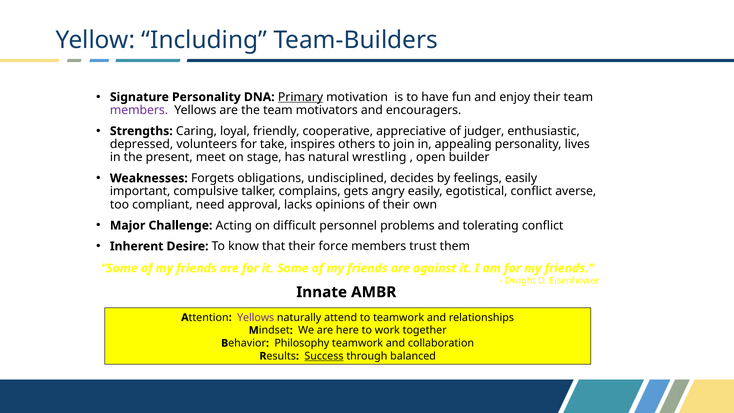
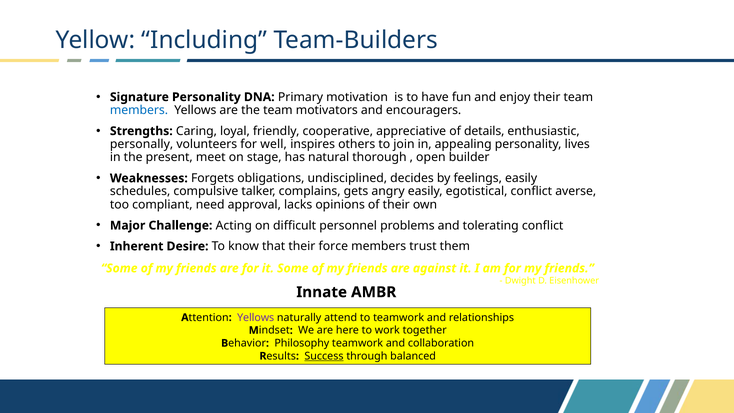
Primary underline: present -> none (300, 97)
members colour: purple -> blue (139, 110)
judger: judger -> details (484, 131)
depressed: depressed -> personally (142, 144)
take: take -> well (274, 144)
wrestling: wrestling -> thorough (379, 157)
important: important -> schedules (140, 191)
